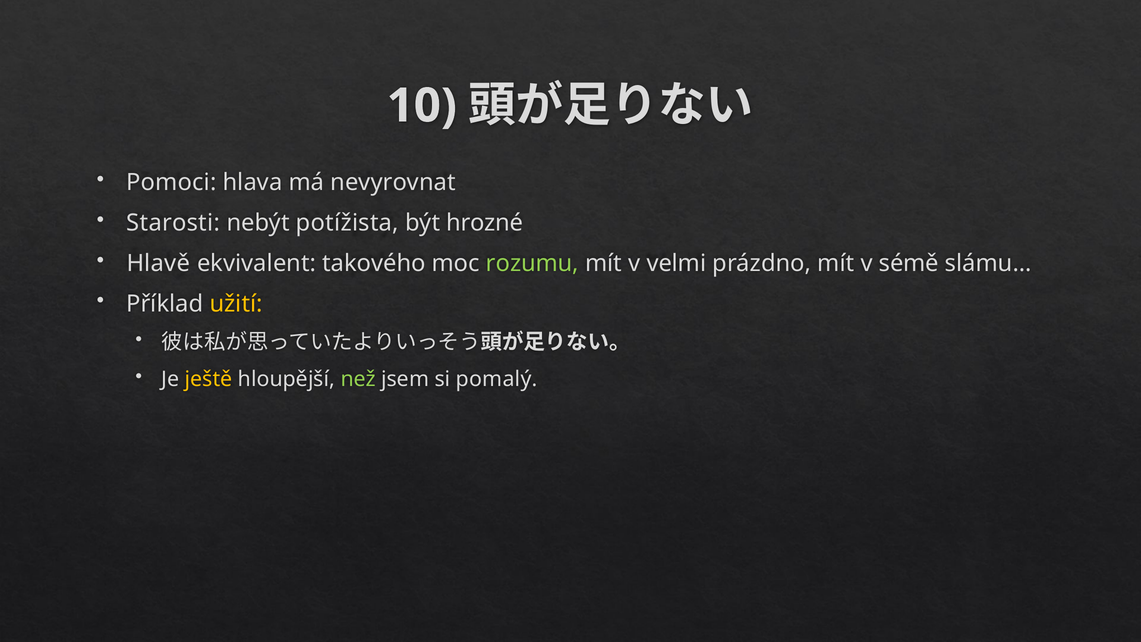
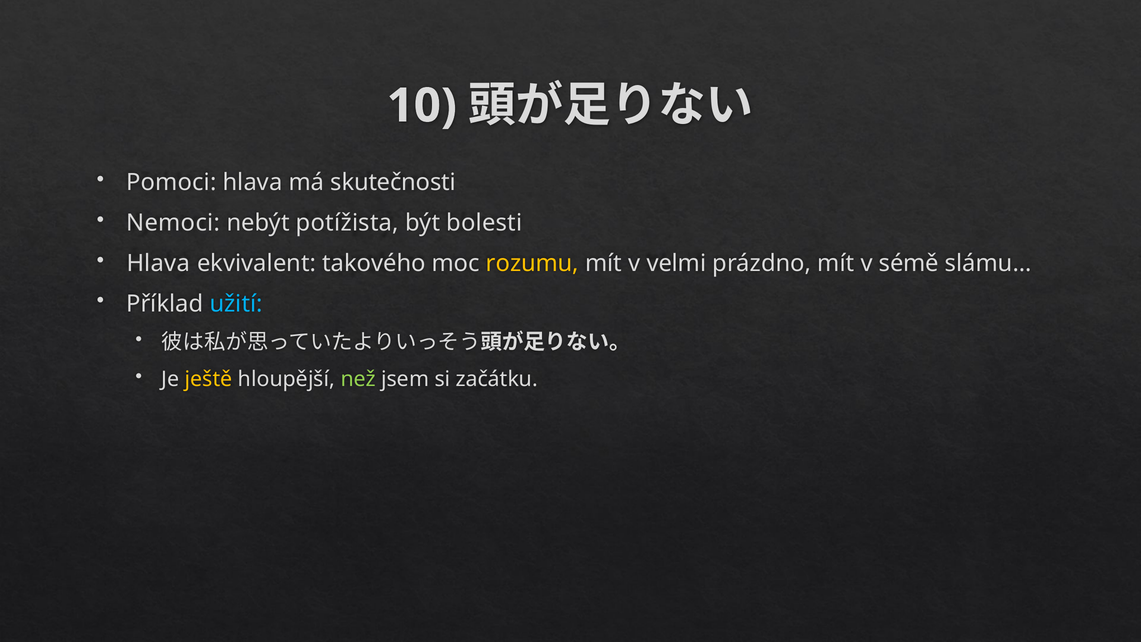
nevyrovnat: nevyrovnat -> skutečnosti (393, 182)
Starosti: Starosti -> Nemoci (173, 223)
hrozné: hrozné -> bolesti (484, 223)
Hlavě: Hlavě -> Hlava (158, 263)
rozumu colour: light green -> yellow (532, 263)
užití colour: yellow -> light blue (236, 304)
pomalý: pomalý -> začátku (497, 379)
